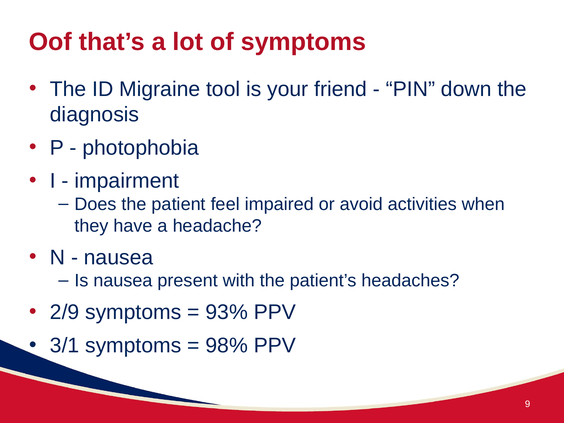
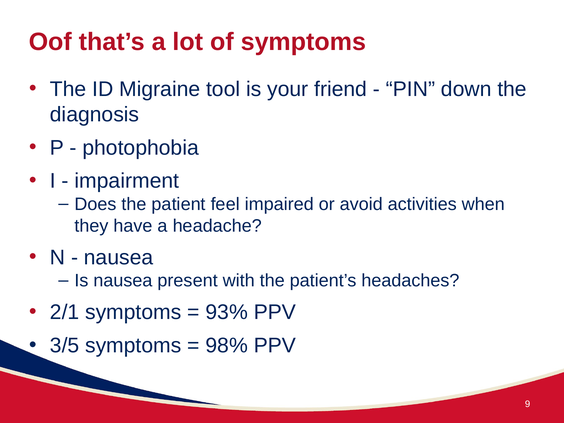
2/9: 2/9 -> 2/1 (65, 312)
3/1: 3/1 -> 3/5 (65, 345)
